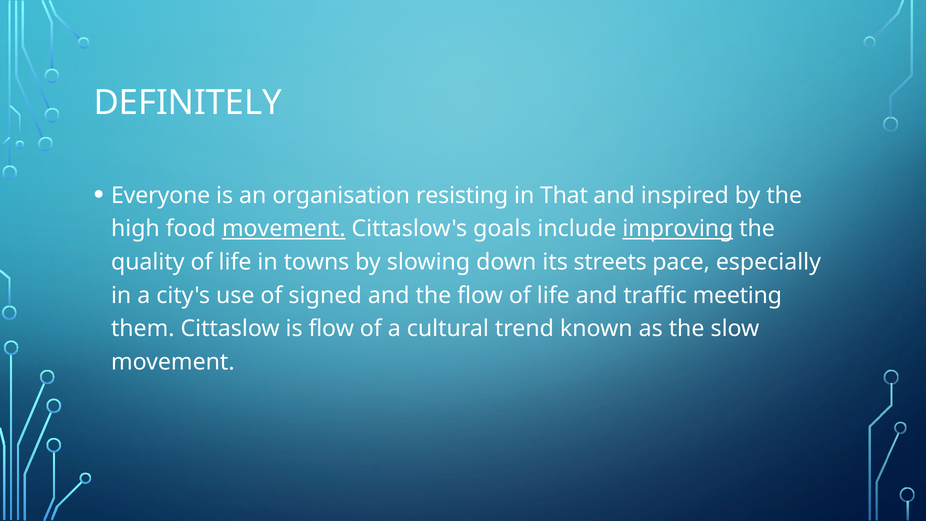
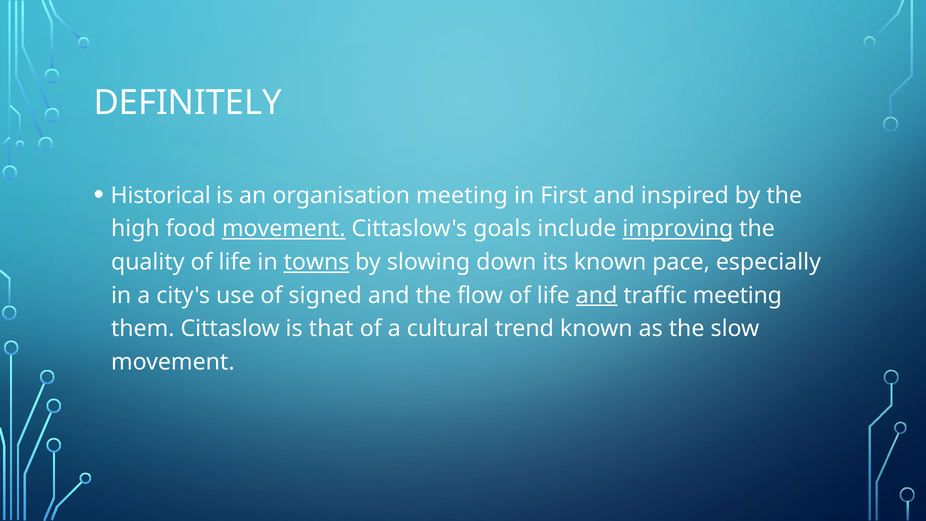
Everyone: Everyone -> Historical (161, 195)
organisation resisting: resisting -> meeting (462, 195)
That: That -> First (564, 195)
towns underline: none -> present (317, 262)
its streets: streets -> known (610, 262)
and underline: none -> present (597, 295)
is flow: flow -> that (331, 329)
